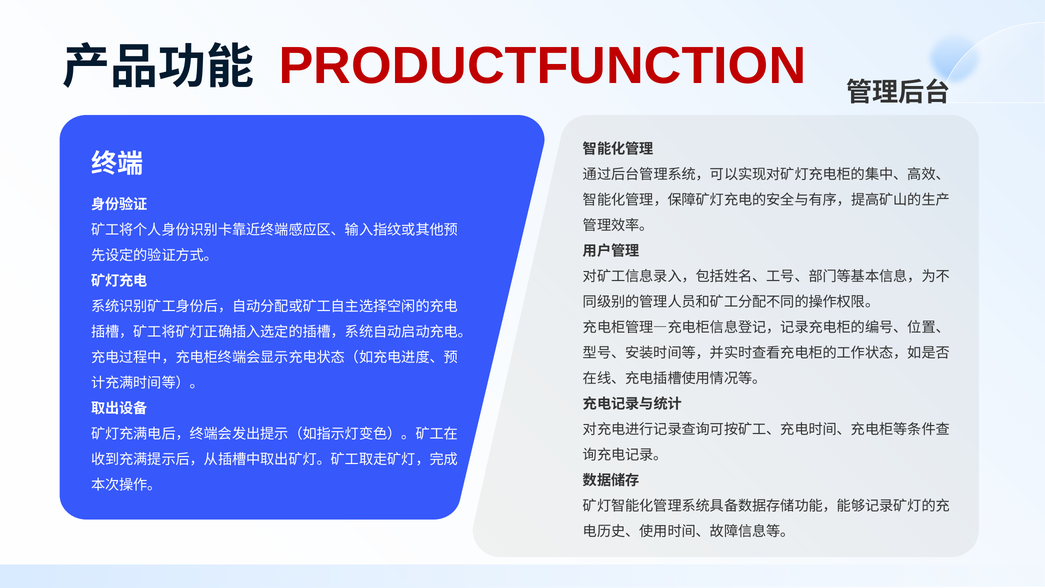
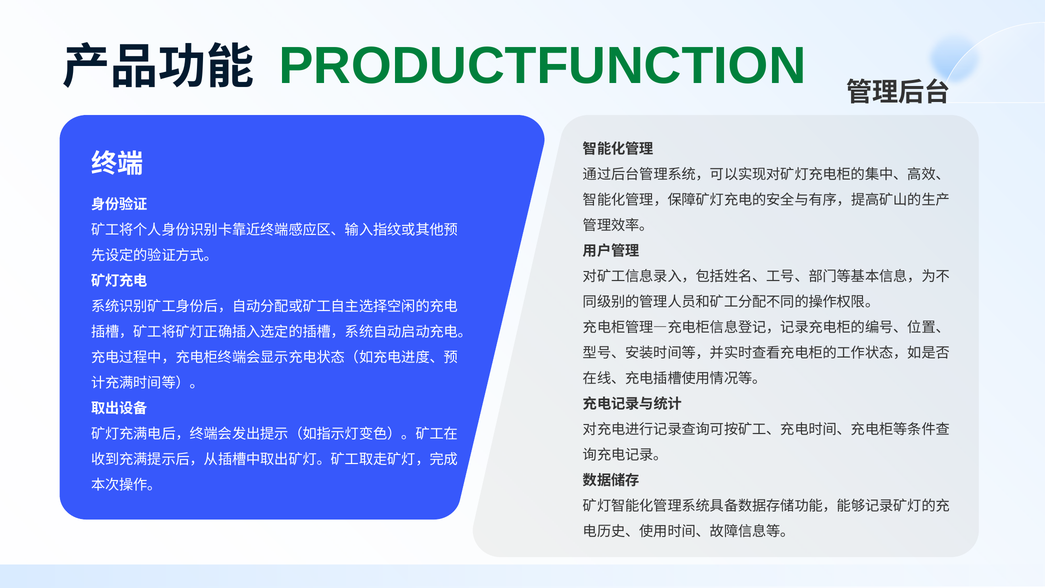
PRODUCTFUNCTION colour: red -> green (542, 66)
